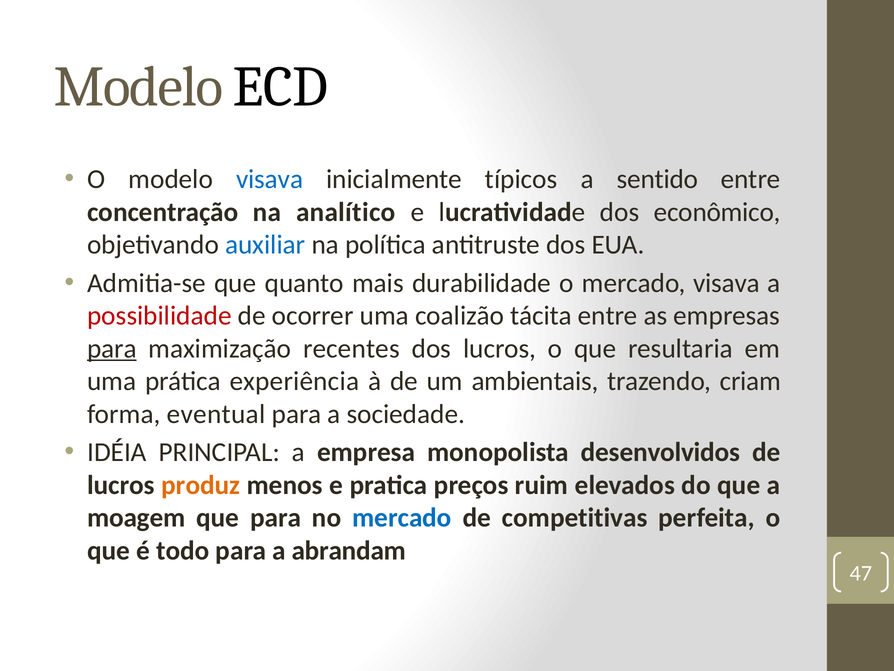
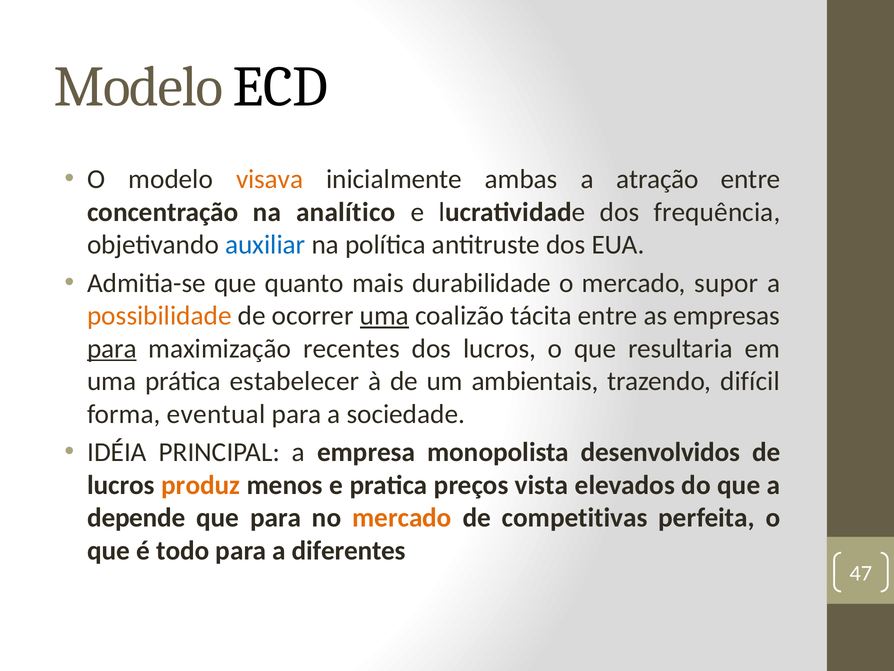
visava colour: blue -> orange (270, 179)
típicos: típicos -> ambas (521, 179)
sentido: sentido -> atração (657, 179)
econômico: econômico -> frequência (717, 212)
mercado visava: visava -> supor (726, 283)
possibilidade colour: red -> orange (159, 316)
uma underline: none -> present (384, 316)
experiência: experiência -> estabelecer (294, 381)
criam: criam -> difícil (750, 381)
ruim: ruim -> vista (542, 485)
moagem: moagem -> depende (136, 517)
mercado colour: blue -> orange (402, 517)
abrandam: abrandam -> diferentes (349, 550)
